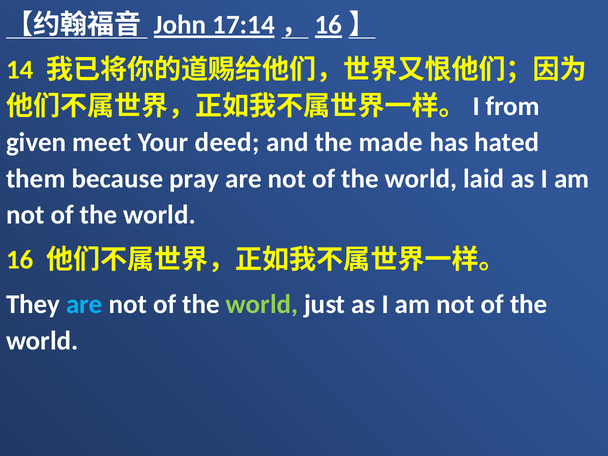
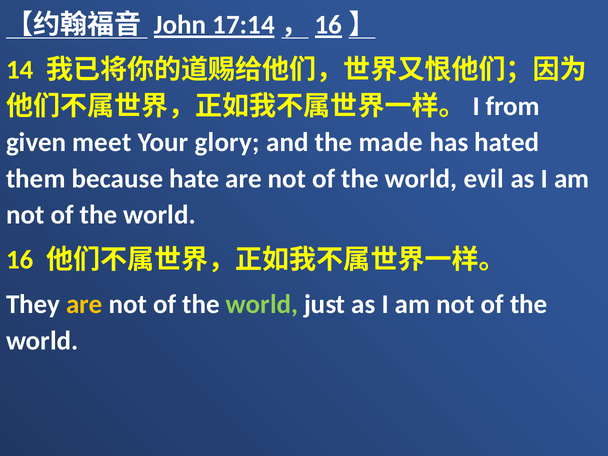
deed: deed -> glory (227, 142)
pray: pray -> hate (194, 179)
laid: laid -> evil (484, 179)
are colour: light blue -> yellow (84, 305)
